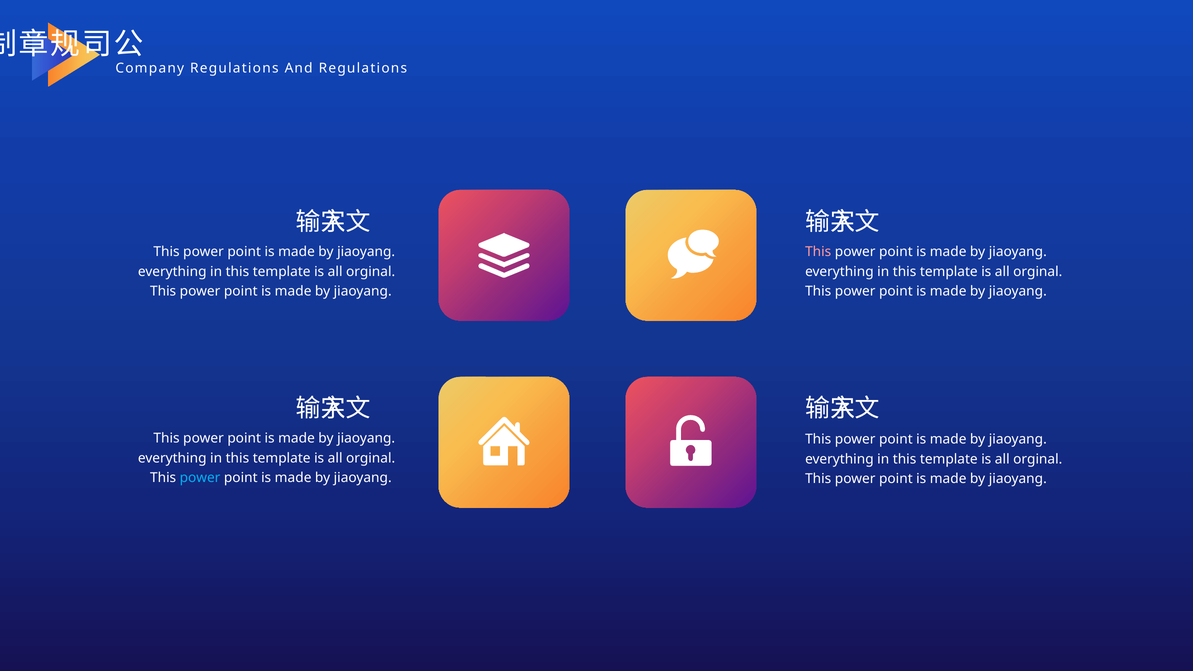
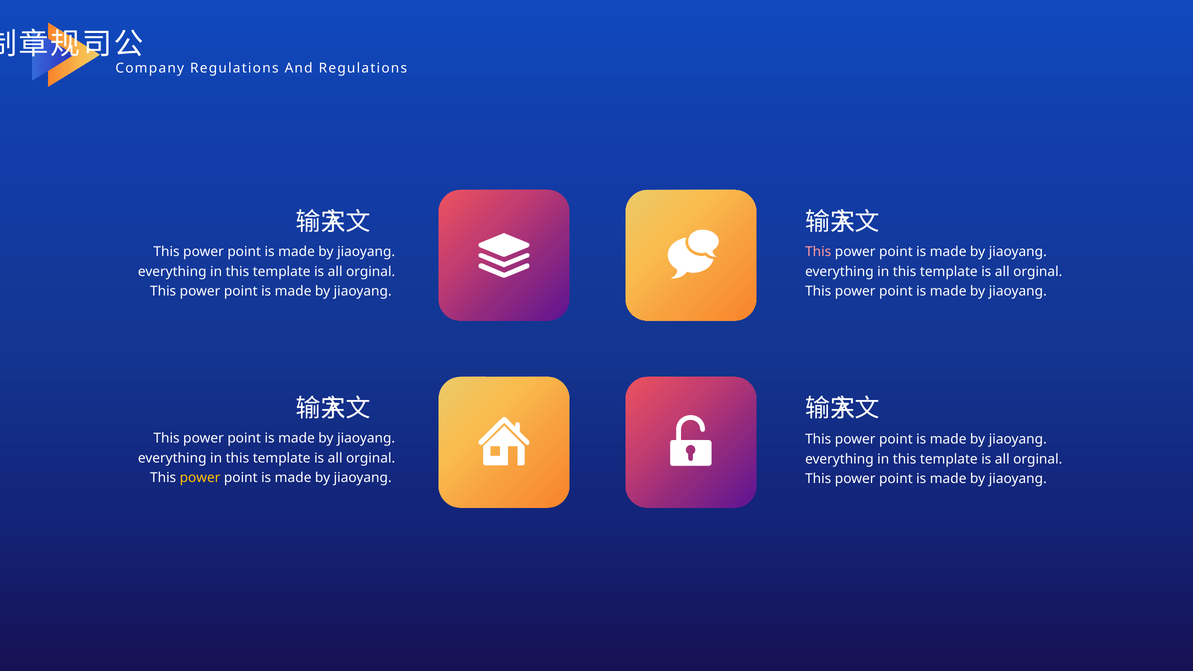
power colour: light blue -> yellow (200, 478)
